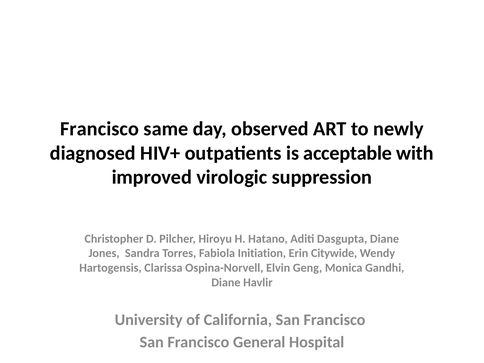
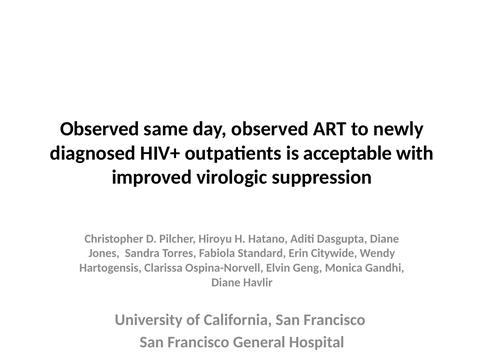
Francisco: Francisco -> Observed (100, 129)
Initiation: Initiation -> Standard (262, 253)
